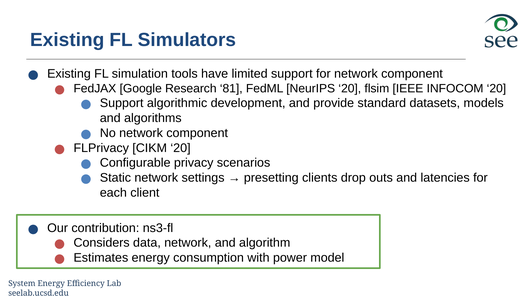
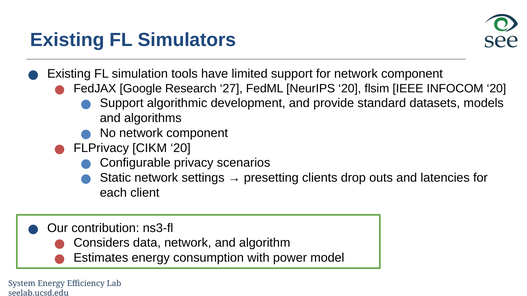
81: 81 -> 27 (231, 89)
